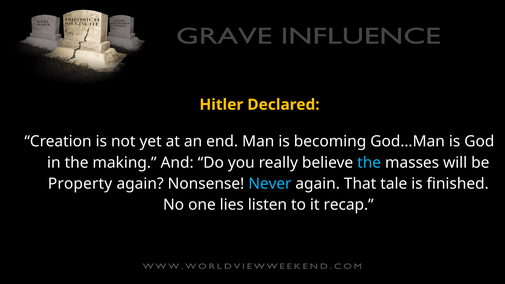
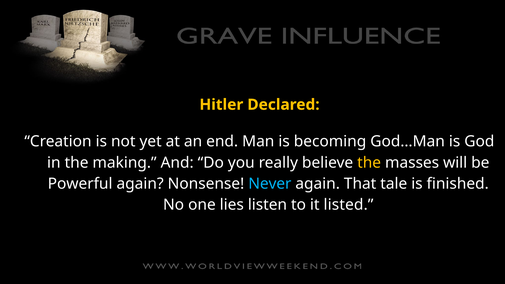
the colour: light blue -> yellow (369, 163)
Property: Property -> Powerful (80, 184)
recap: recap -> listed (349, 205)
